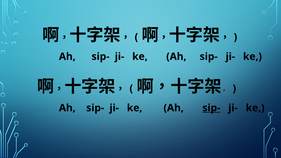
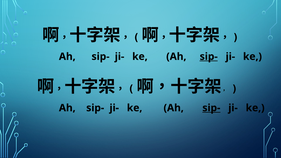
sip- underline: none -> present (209, 57)
